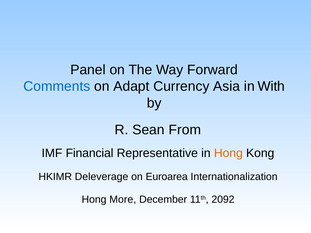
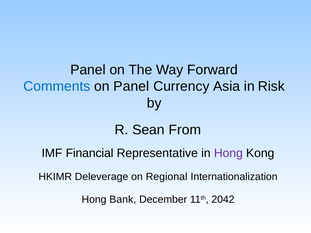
on Adapt: Adapt -> Panel (131, 86)
With: With -> Risk (271, 86)
Hong colour: orange -> purple (228, 153)
Euroarea: Euroarea -> Regional (167, 177)
More: More -> Bank (123, 200)
2092: 2092 -> 2042 (223, 200)
